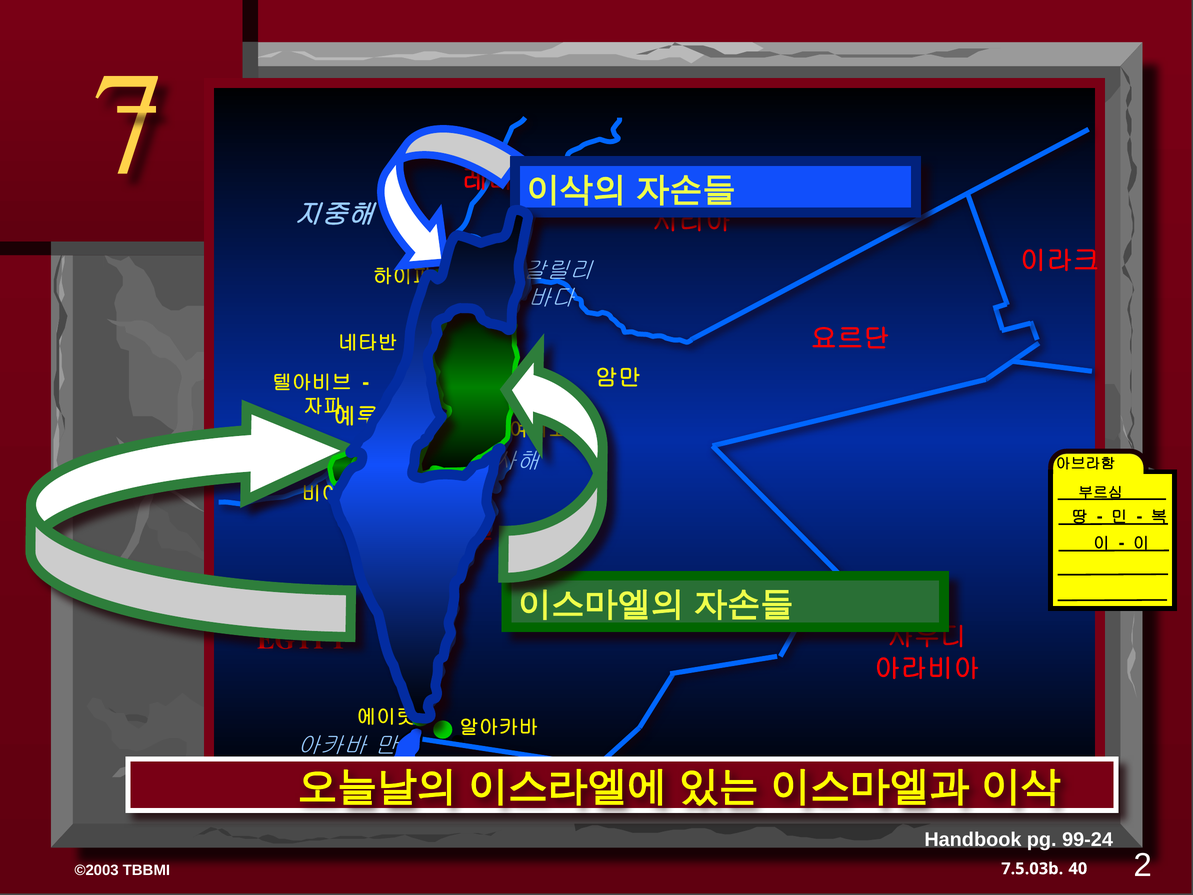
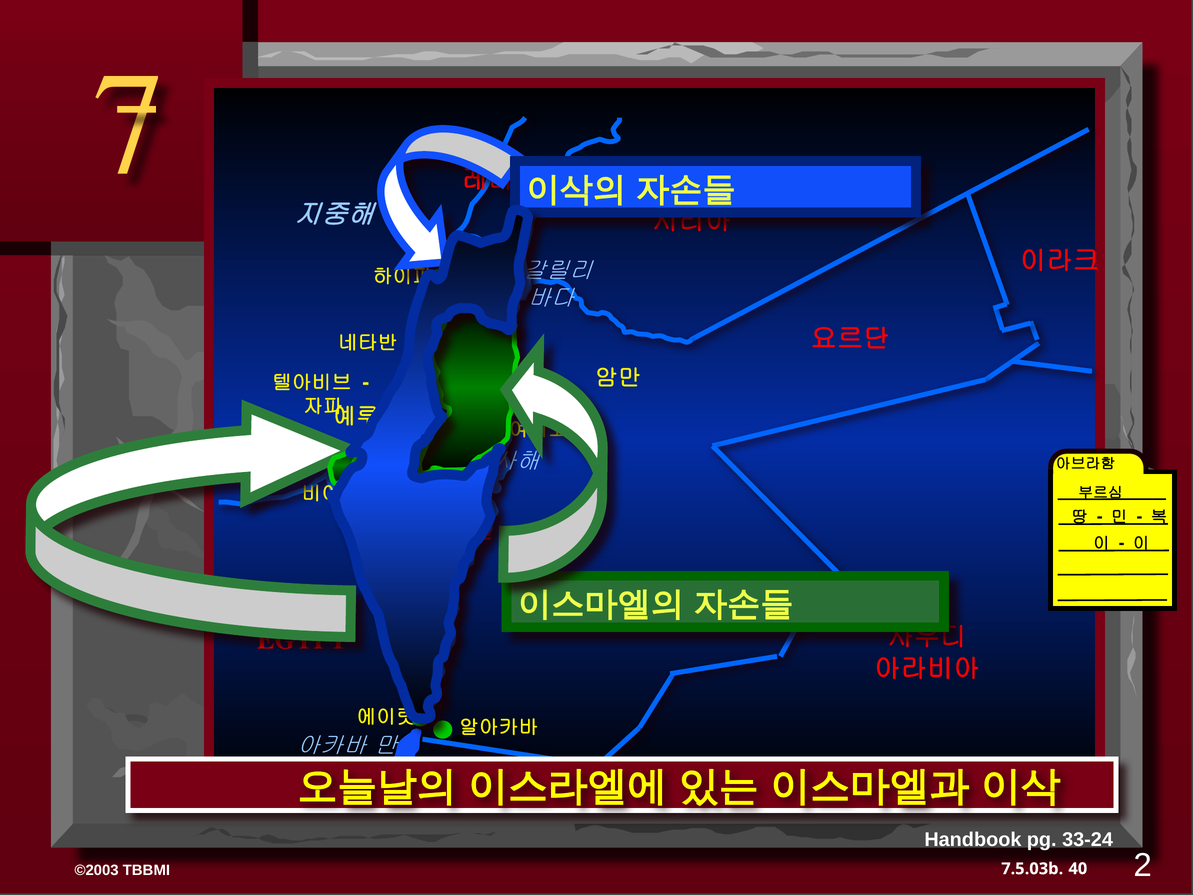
99-24: 99-24 -> 33-24 (1088, 839)
